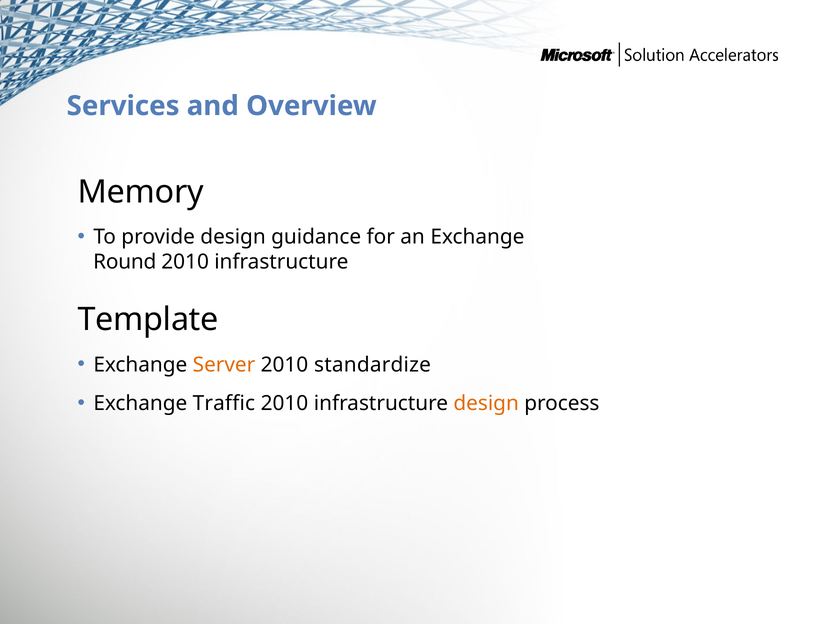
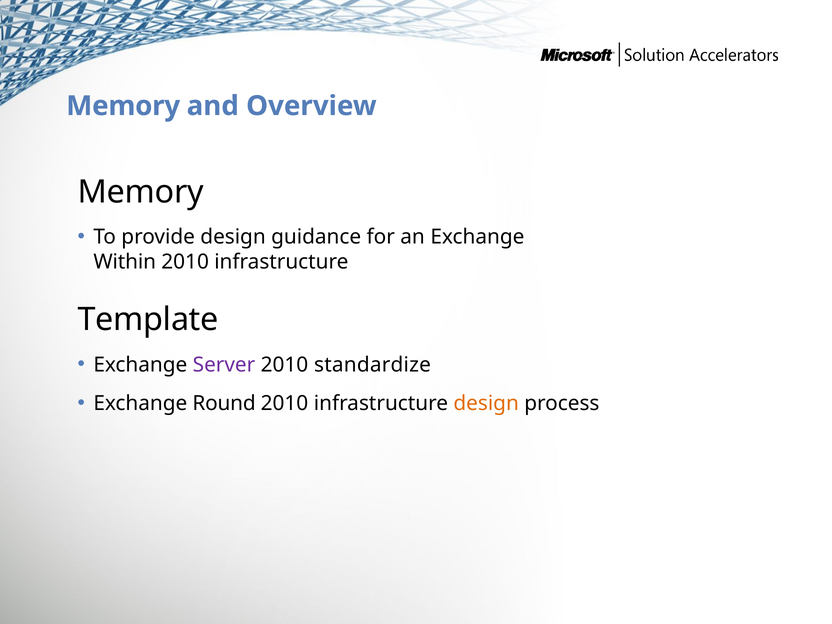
Services: Services -> Memory (123, 106)
Round: Round -> Within (125, 262)
Server colour: orange -> purple (224, 365)
Traffic: Traffic -> Round (224, 404)
